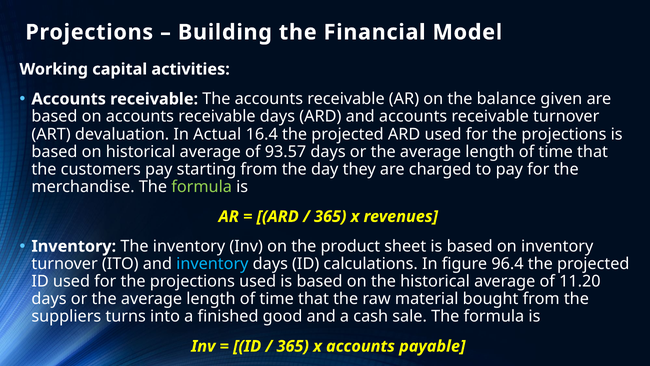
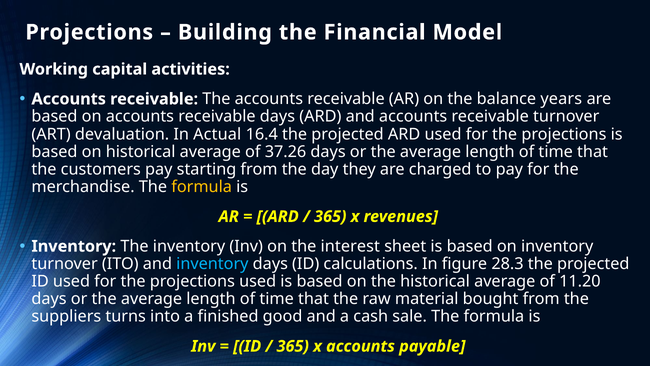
given: given -> years (561, 99)
93.57: 93.57 -> 37.26 (286, 152)
formula colour: light green -> yellow (202, 187)
product: product -> interest (350, 246)
96.4: 96.4 -> 28.3 (507, 264)
